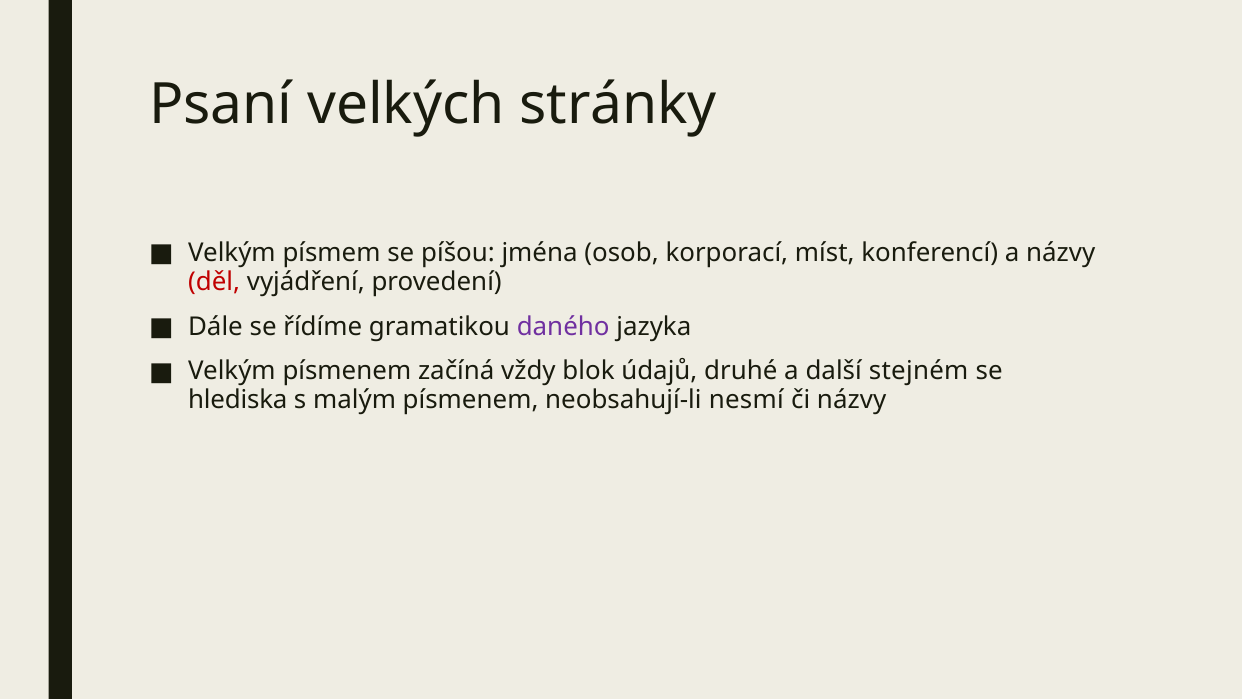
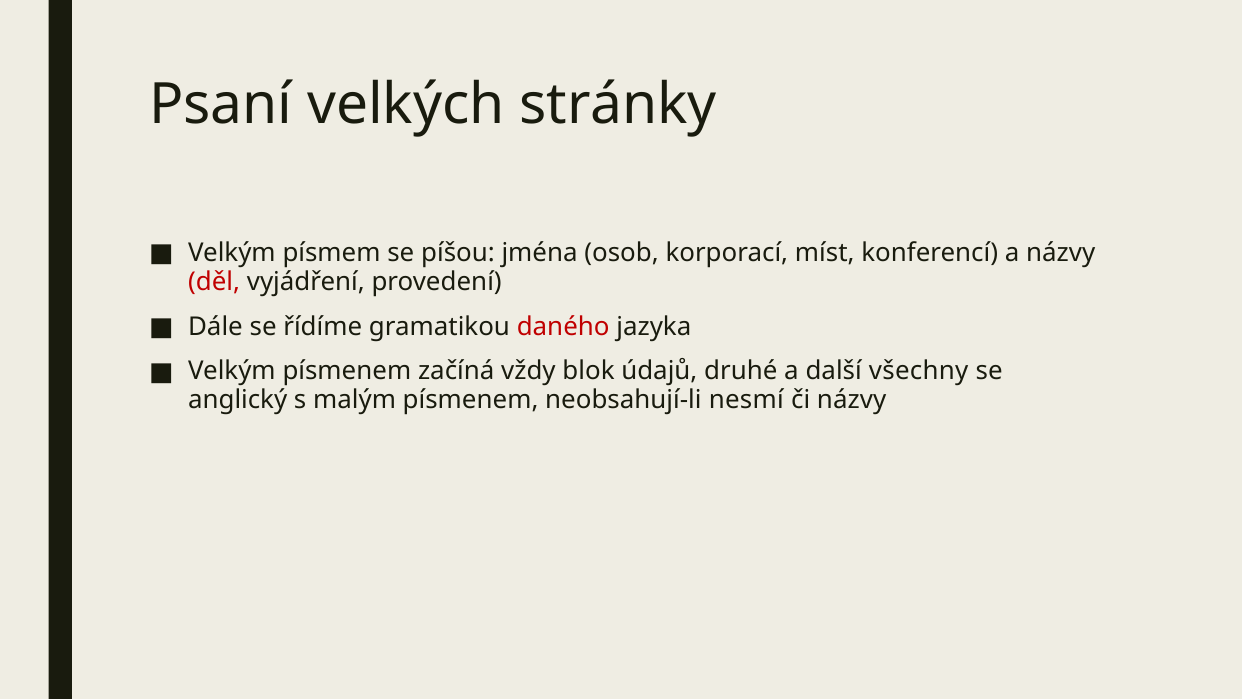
daného colour: purple -> red (563, 326)
stejném: stejném -> všechny (919, 371)
hlediska: hlediska -> anglický (238, 400)
